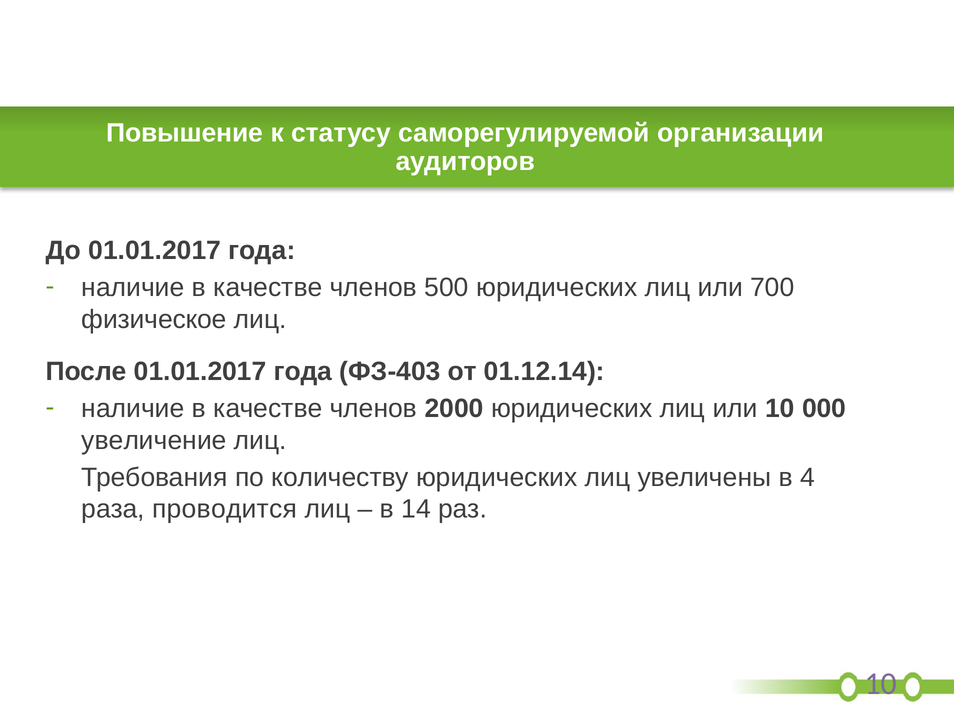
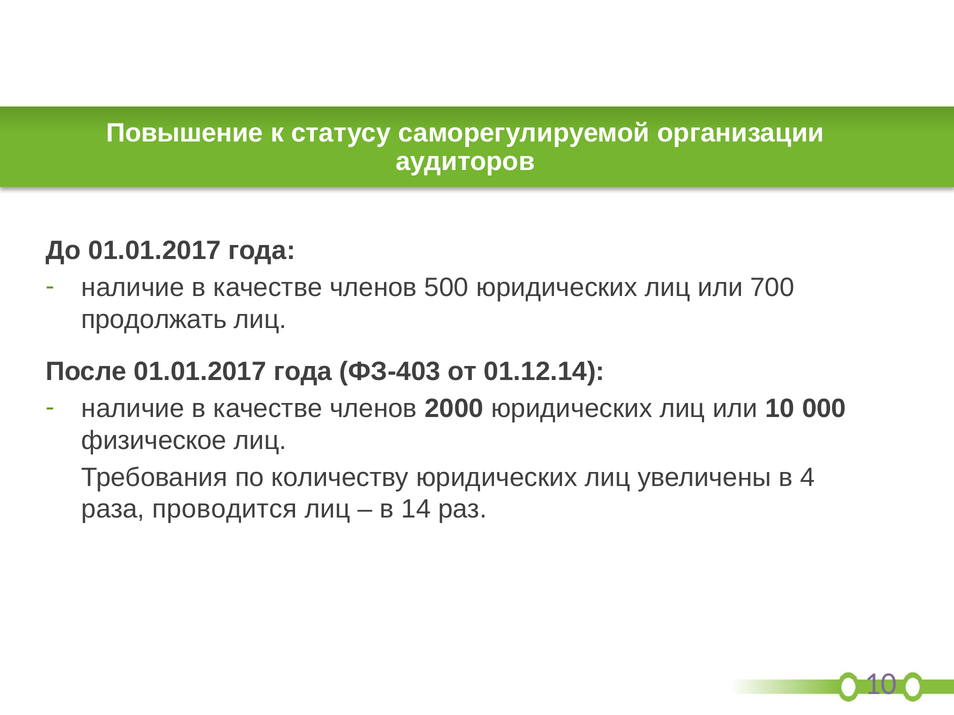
физическое: физическое -> продолжать (154, 320)
увеличение: увеличение -> физическое (154, 441)
